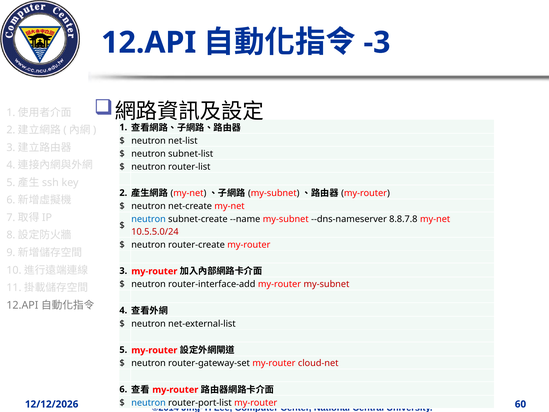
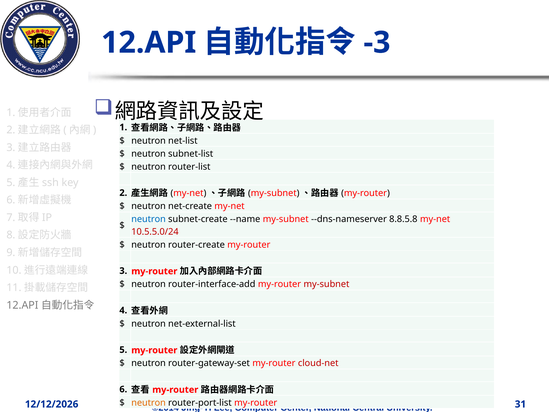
8.8.7.8: 8.8.7.8 -> 8.8.5.8 (403, 219)
neutron colour: blue -> orange (149, 403)
60: 60 -> 31 (520, 404)
